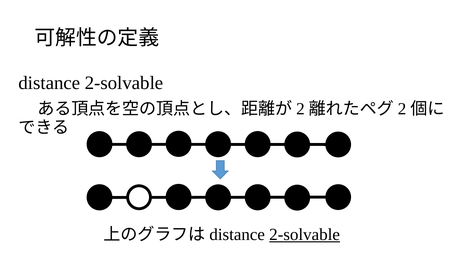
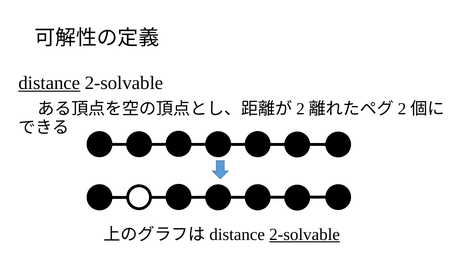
distance underline: none -> present (49, 83)
